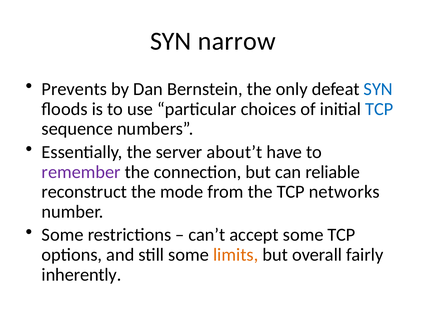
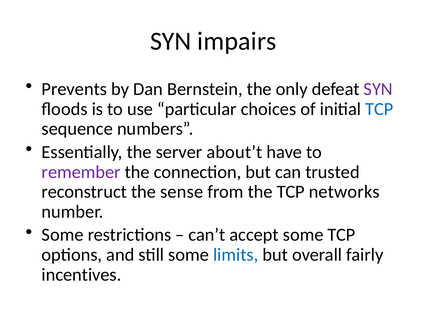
narrow: narrow -> impairs (237, 41)
SYN colour: blue -> purple (378, 89)
reliable: reliable -> trusted (333, 172)
mode: mode -> sense (182, 192)
limits colour: orange -> blue (236, 255)
inherently: inherently -> incentives (82, 275)
